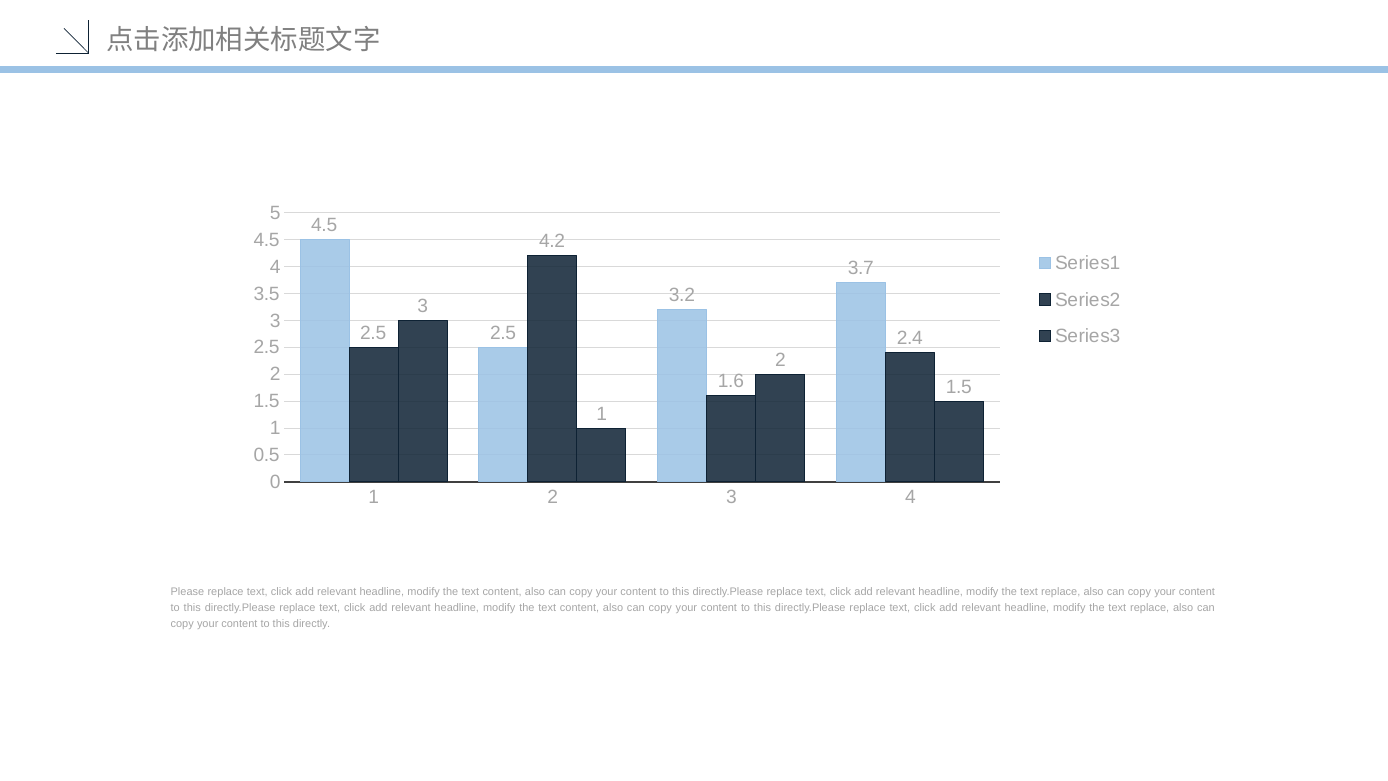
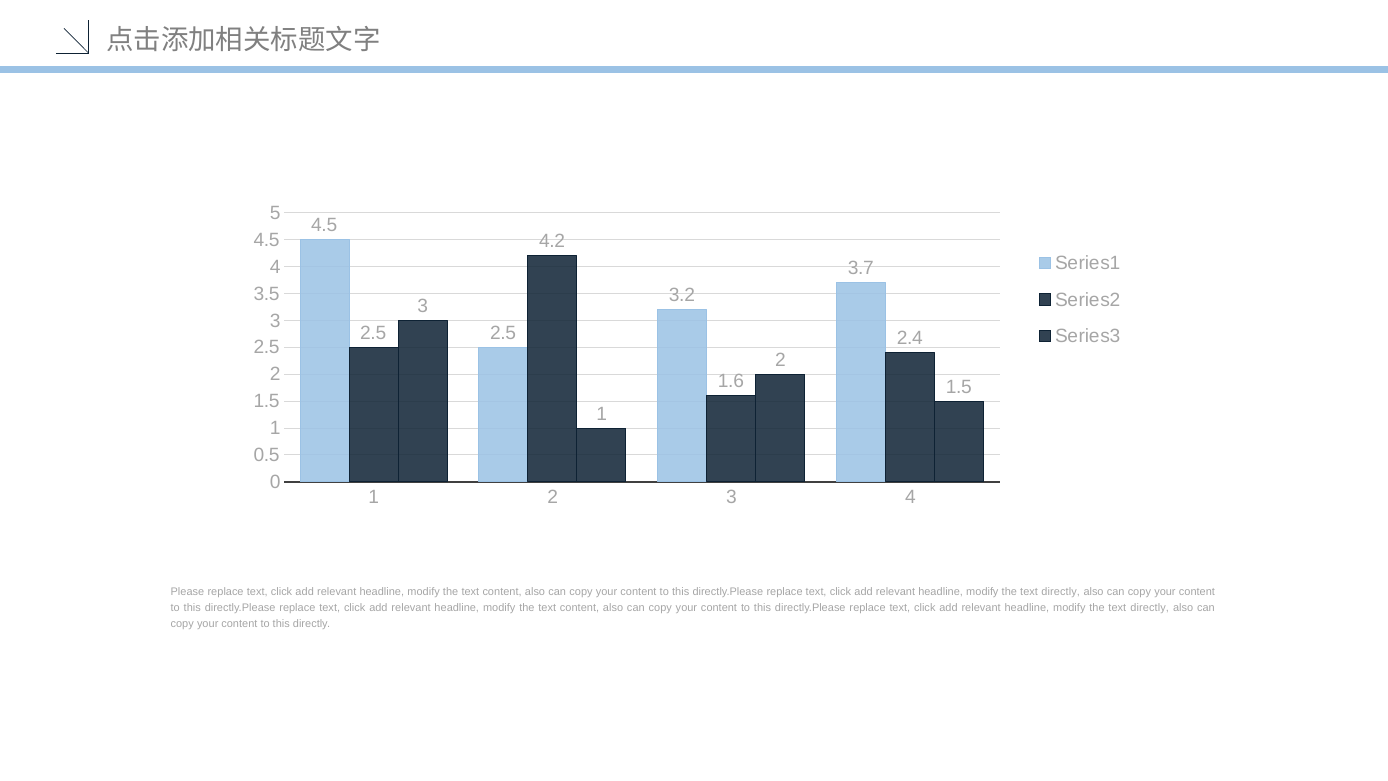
replace: replace -> directly (1061, 592)
replace: replace -> directly (1150, 607)
